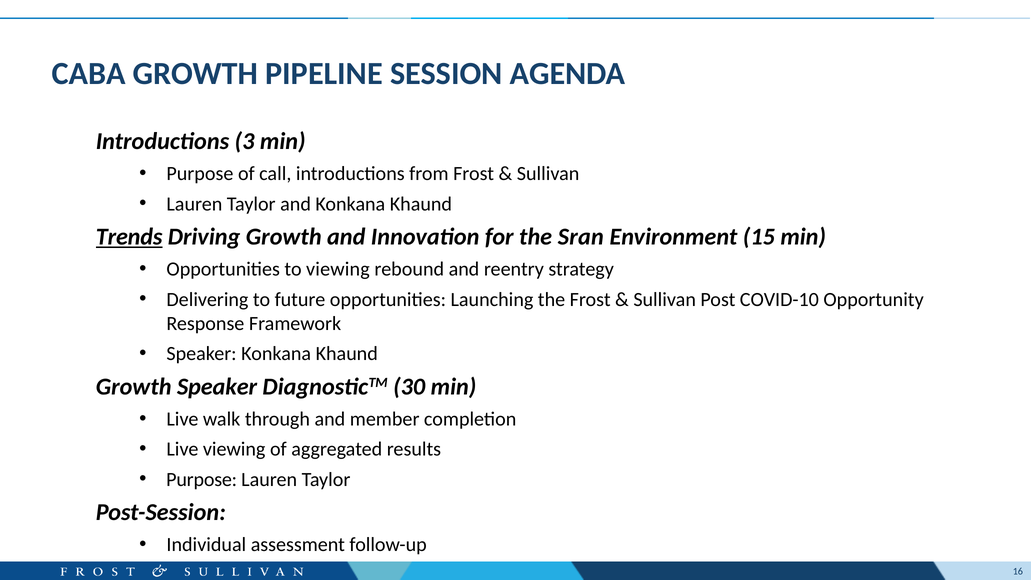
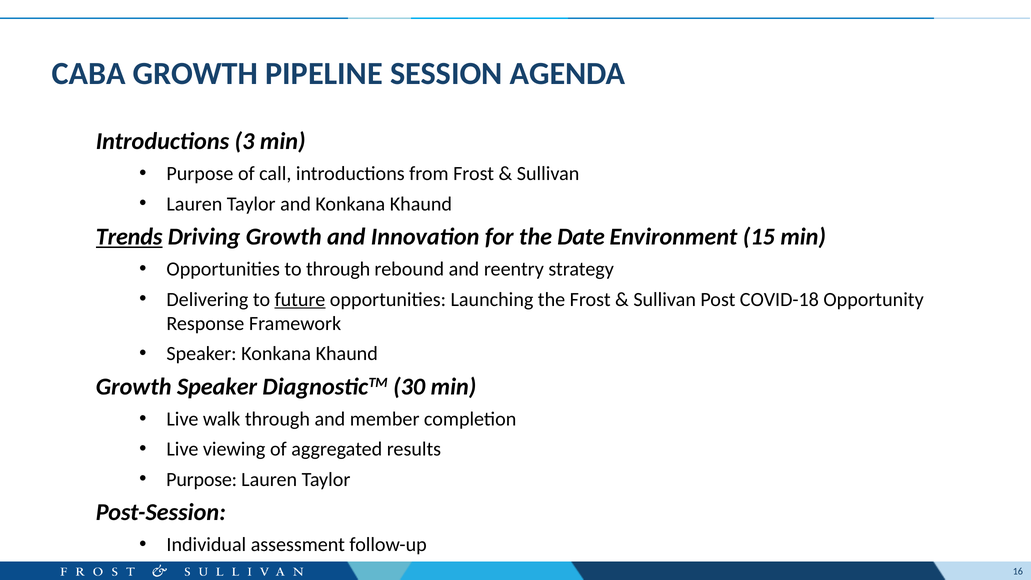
Sran: Sran -> Date (581, 237)
to viewing: viewing -> through (338, 269)
future underline: none -> present (300, 299)
COVID-10: COVID-10 -> COVID-18 (779, 299)
